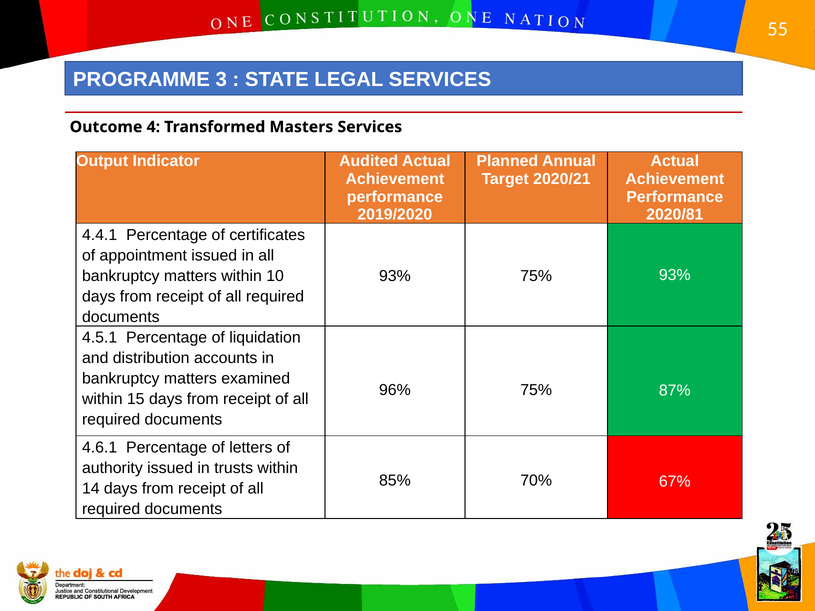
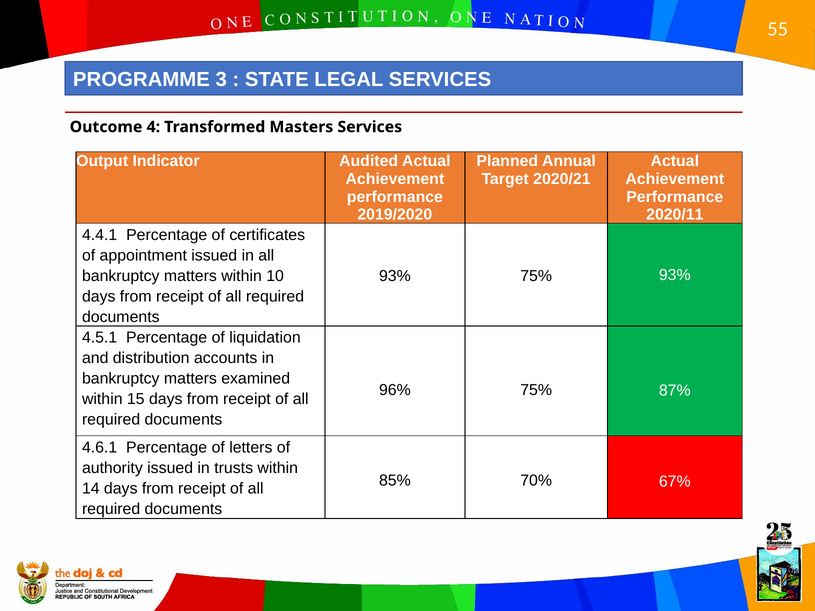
2020/81: 2020/81 -> 2020/11 (675, 215)
